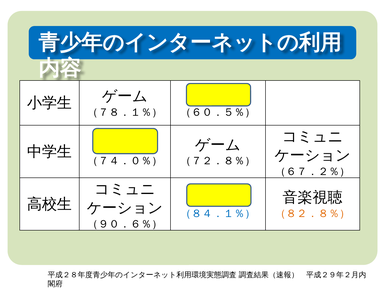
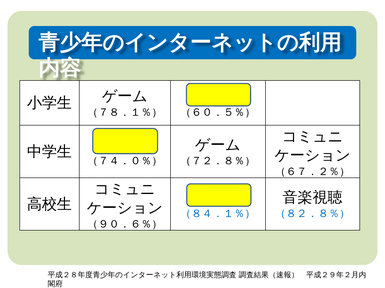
（８２．８％） colour: orange -> blue (313, 214)
